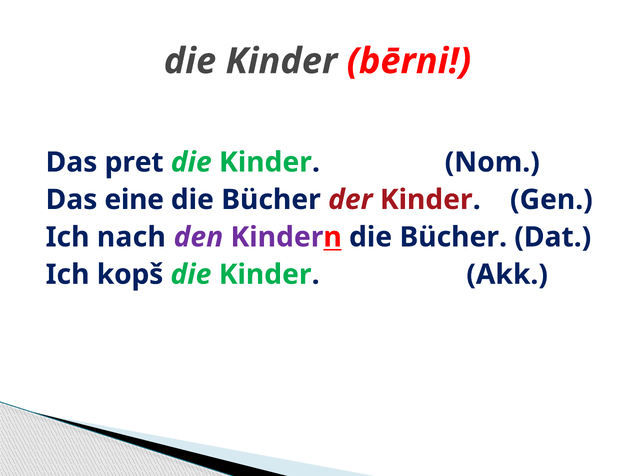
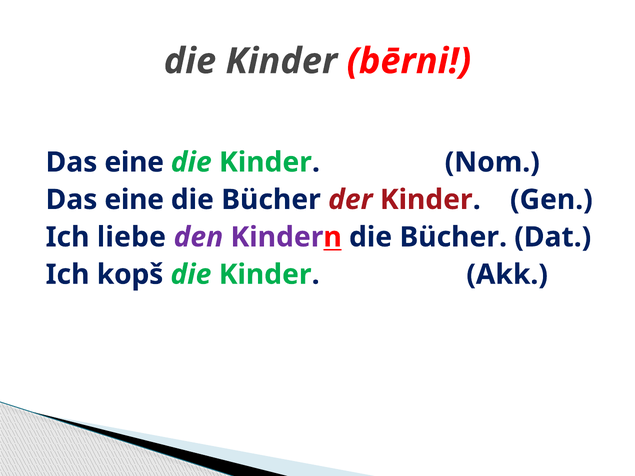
pret: pret -> eine (134, 162)
nach: nach -> liebe (131, 237)
